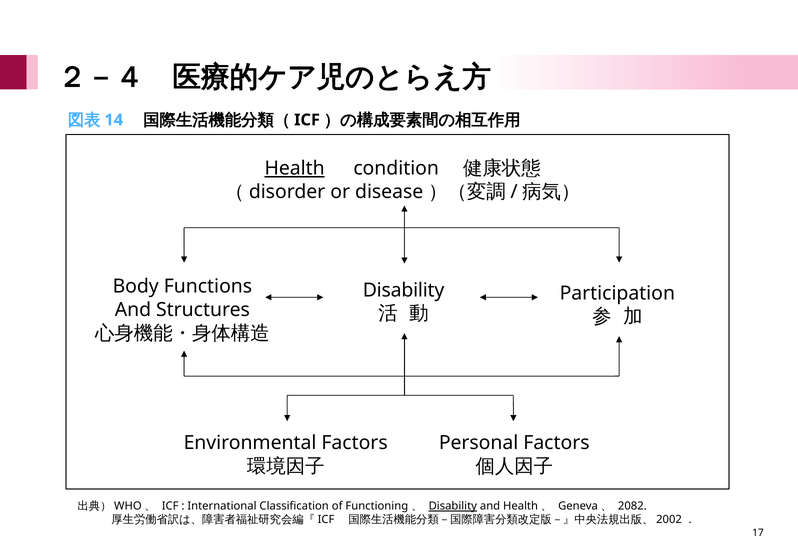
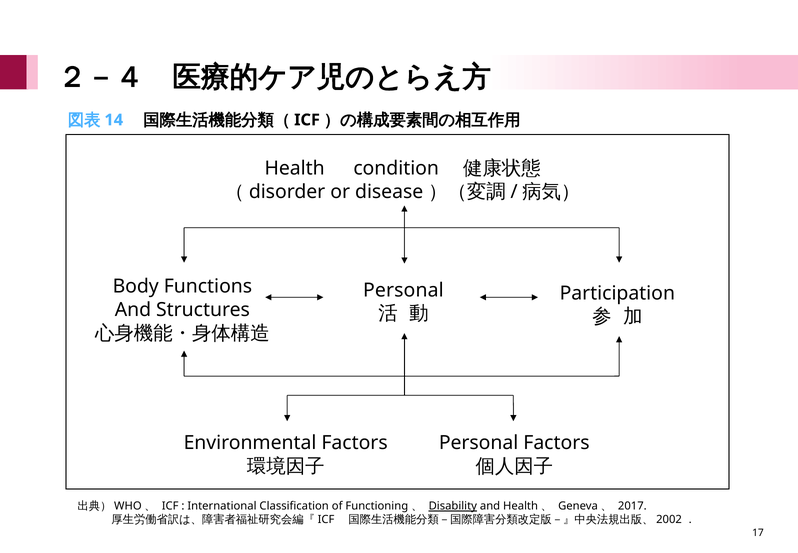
Health underline: present -> none (295, 168)
Disability: Disability -> Personal (403, 290)
2082: 2082 -> 2017 (632, 506)
